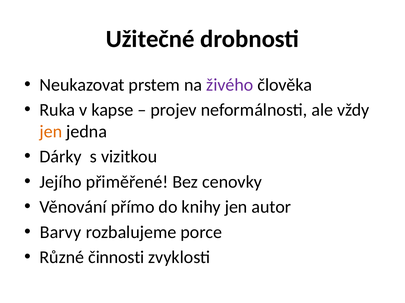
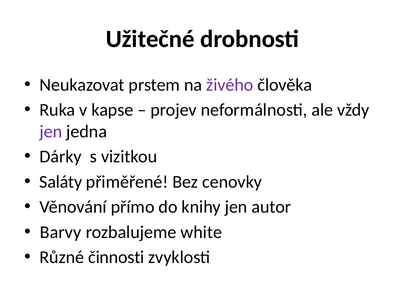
jen colour: orange -> purple (51, 132)
Jejího: Jejího -> Saláty (61, 182)
porce: porce -> white (201, 233)
